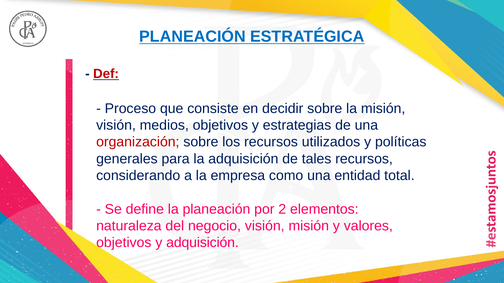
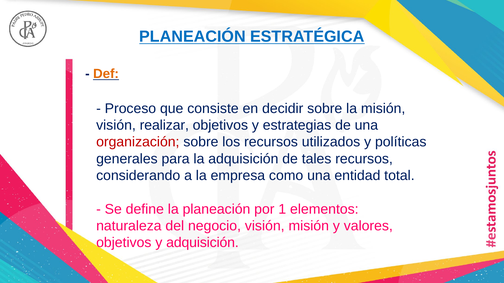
Def colour: red -> orange (106, 74)
medios: medios -> realizar (164, 125)
2: 2 -> 1 (282, 209)
